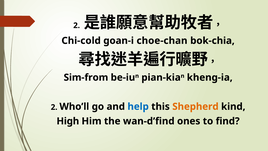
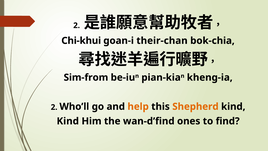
Chi-cold: Chi-cold -> Chi-khui (81, 41)
choe-chan: choe-chan -> their-chan (162, 41)
help colour: blue -> orange (138, 106)
High: High -> Kind (68, 121)
